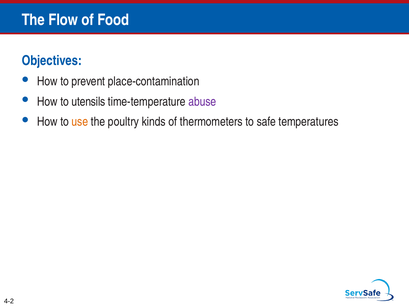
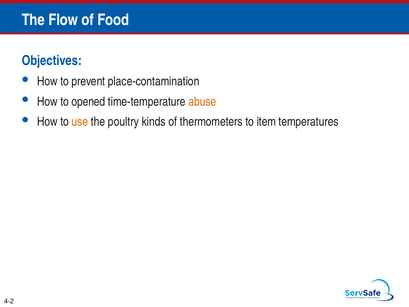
utensils: utensils -> opened (88, 101)
abuse colour: purple -> orange (202, 101)
safe: safe -> item (266, 122)
